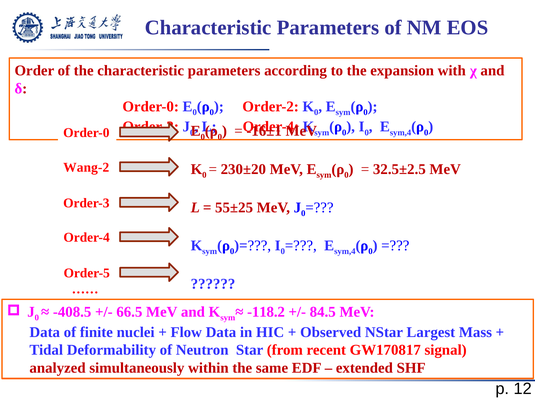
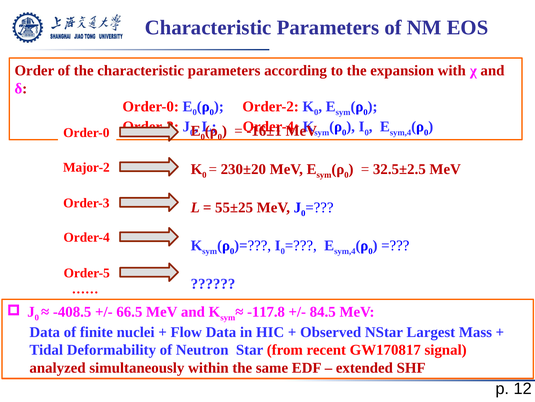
Wang-2: Wang-2 -> Major-2 (86, 167)
-118.2: -118.2 -> -117.8 (266, 311)
